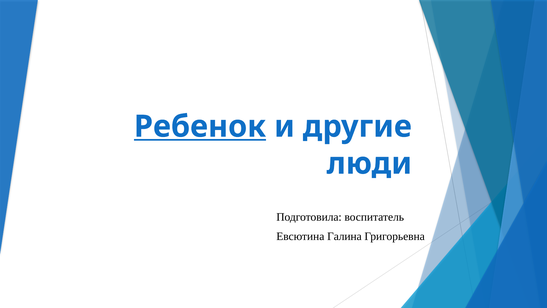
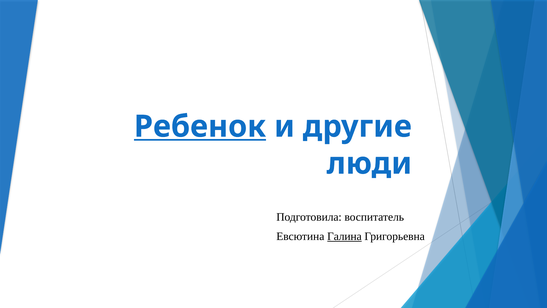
Галина underline: none -> present (344, 236)
